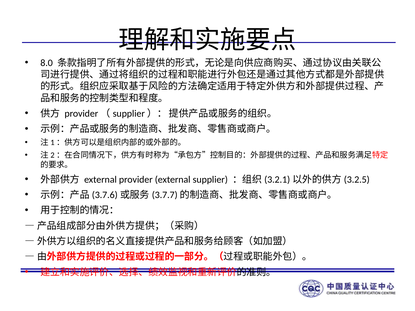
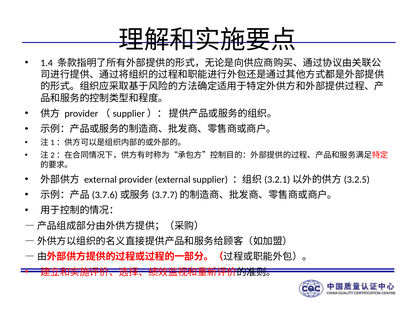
8.0: 8.0 -> 1.4 (47, 63)
